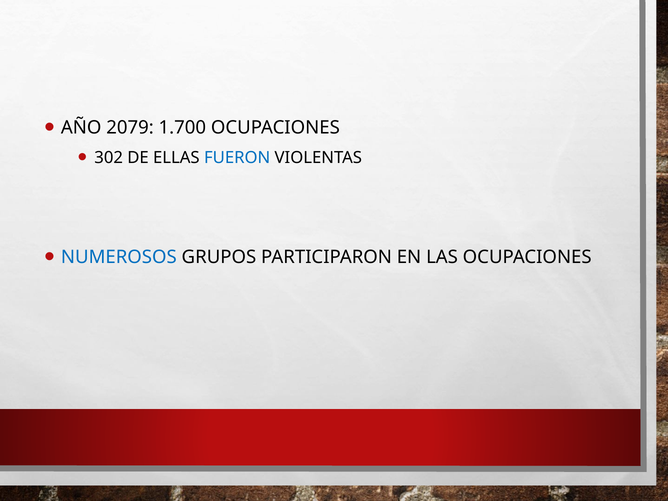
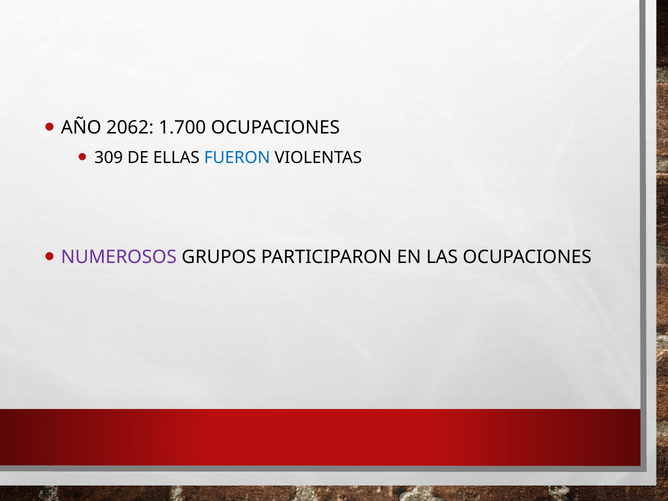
2079: 2079 -> 2062 (130, 128)
302: 302 -> 309 (109, 158)
NUMEROSOS colour: blue -> purple (119, 257)
